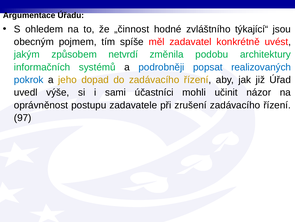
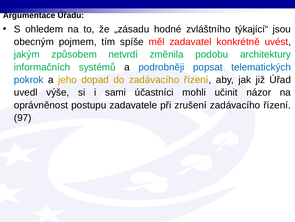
„činnost: „činnost -> „zásadu (132, 29)
realizovaných: realizovaných -> telematických (261, 67)
